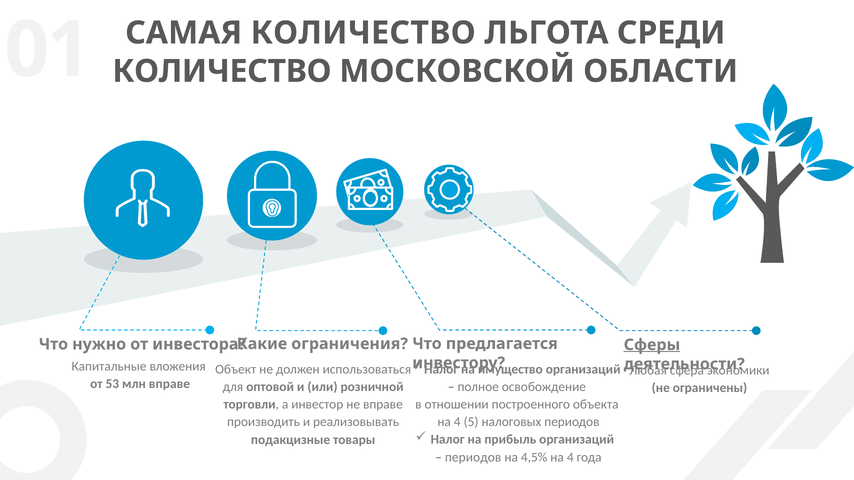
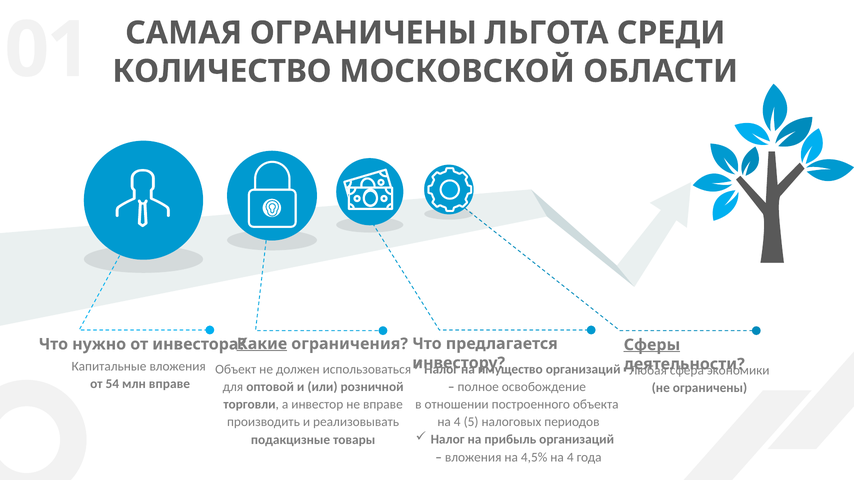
САМАЯ КОЛИЧЕСТВО: КОЛИЧЕСТВО -> ОГРАНИЧЕНЫ (363, 33)
Какие underline: none -> present (262, 344)
53: 53 -> 54 (112, 384)
периодов: периодов -> вложения (473, 458)
